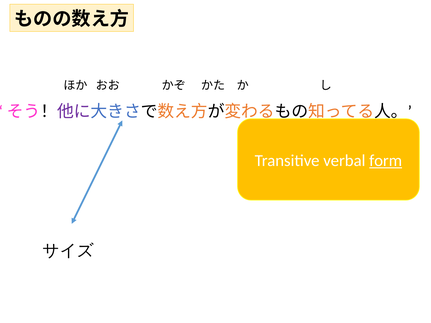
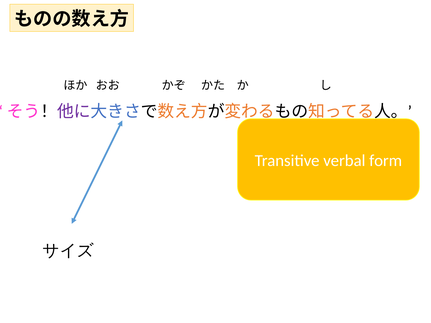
form underline: present -> none (386, 161)
